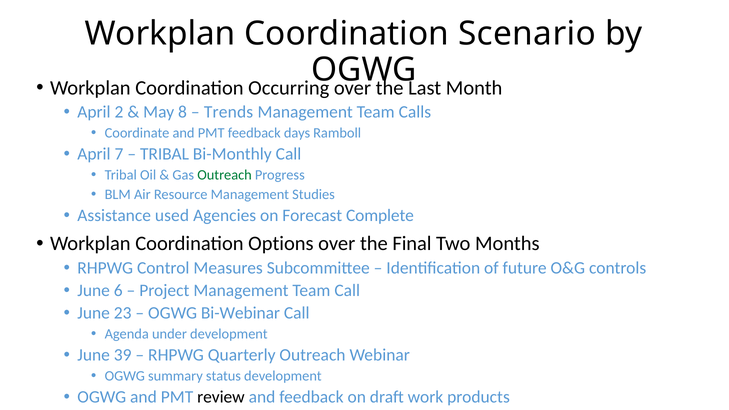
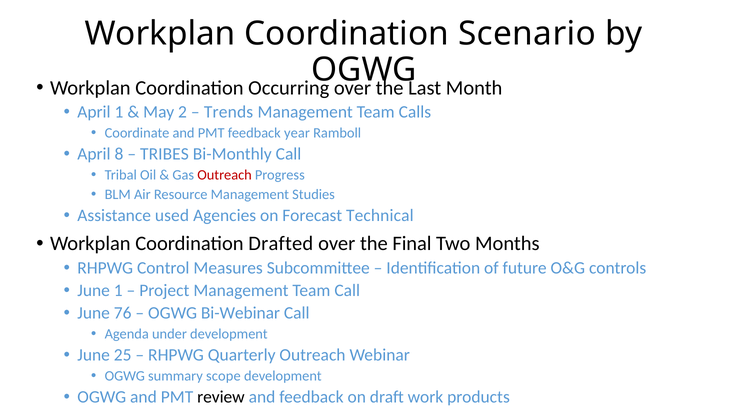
April 2: 2 -> 1 (119, 112)
8: 8 -> 2 (183, 112)
days: days -> year (297, 133)
7: 7 -> 8 (119, 154)
TRIBAL: TRIBAL -> TRIBES (164, 154)
Outreach colour: green -> red (225, 175)
Complete: Complete -> Technical (380, 215)
Options: Options -> Drafted (281, 244)
June 6: 6 -> 1 (118, 291)
23: 23 -> 76 (123, 313)
39: 39 -> 25 (123, 355)
status: status -> scope (223, 376)
